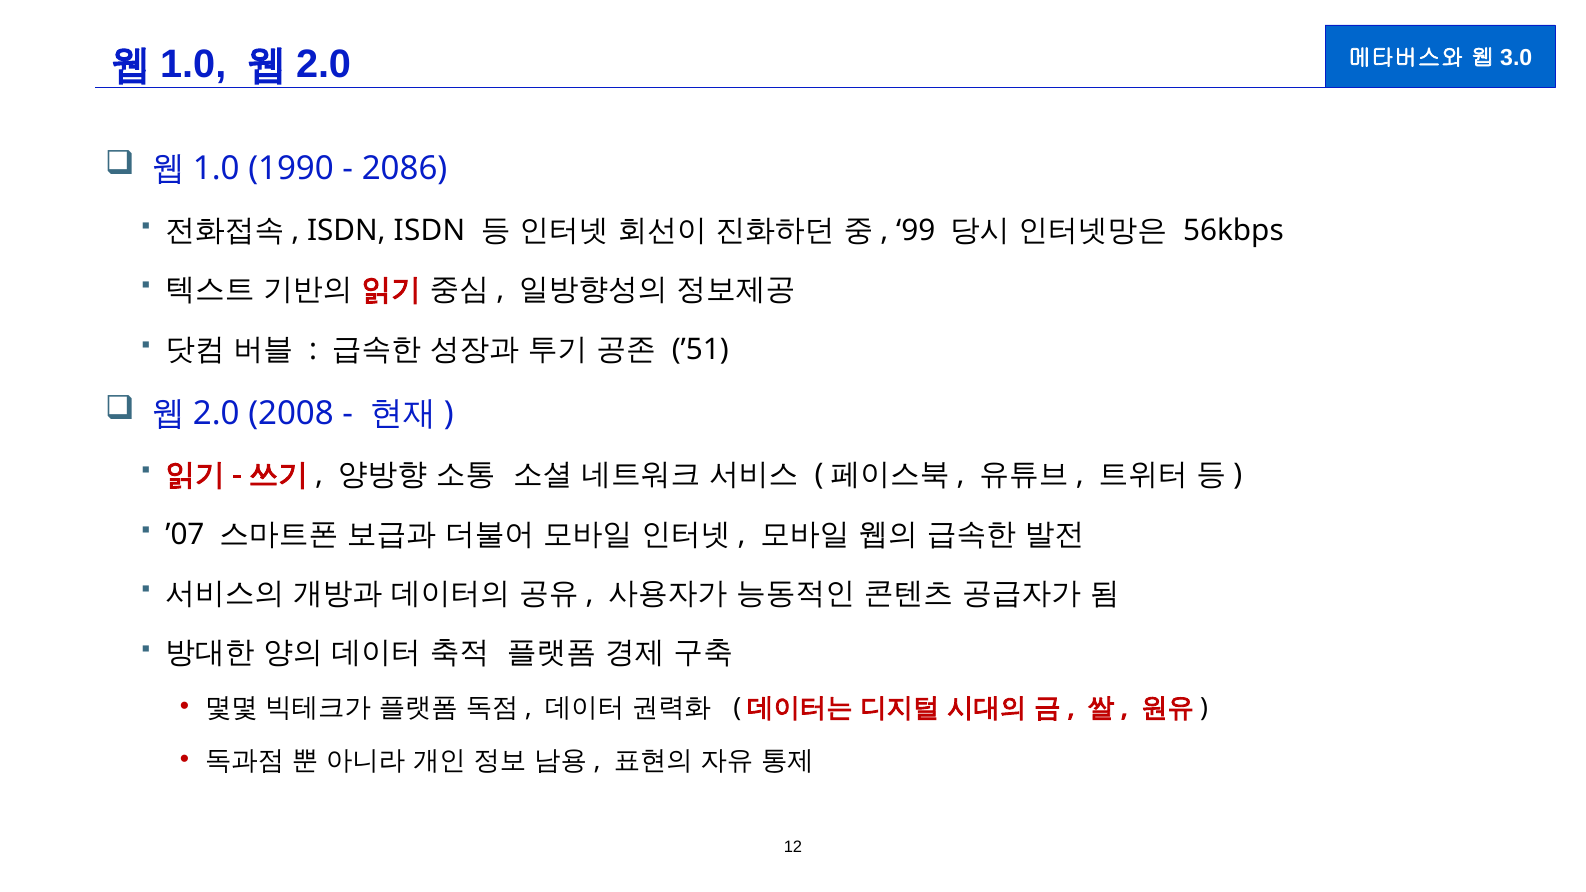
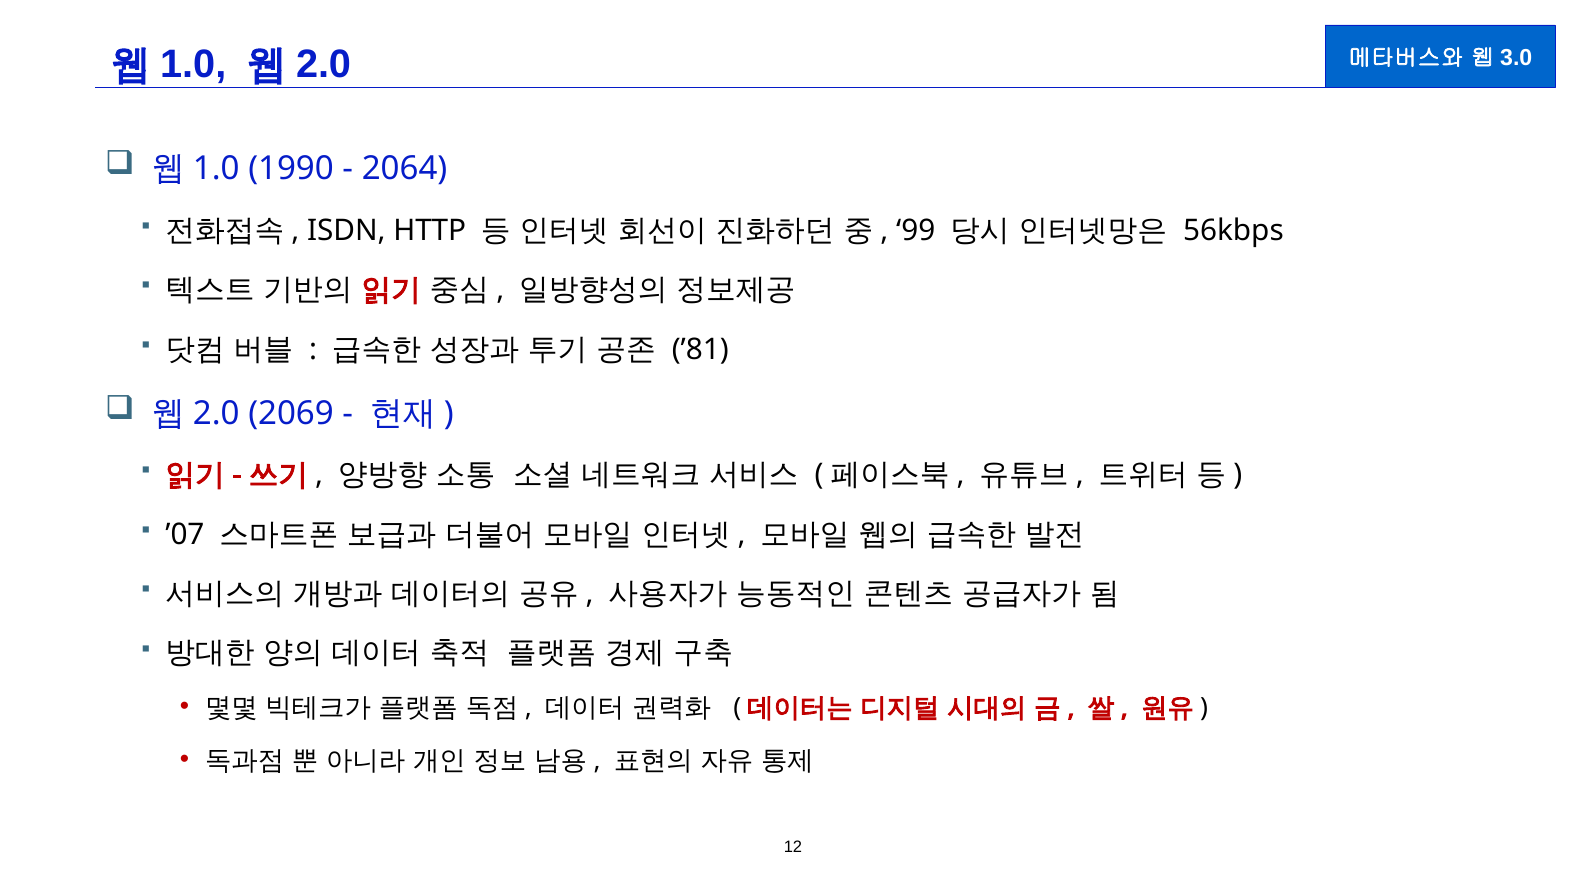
2086: 2086 -> 2064 (405, 169)
ISDN ISDN: ISDN -> HTTP (430, 230)
’51: ’51 -> ’81 (700, 349)
2008: 2008 -> 2069 (291, 414)
